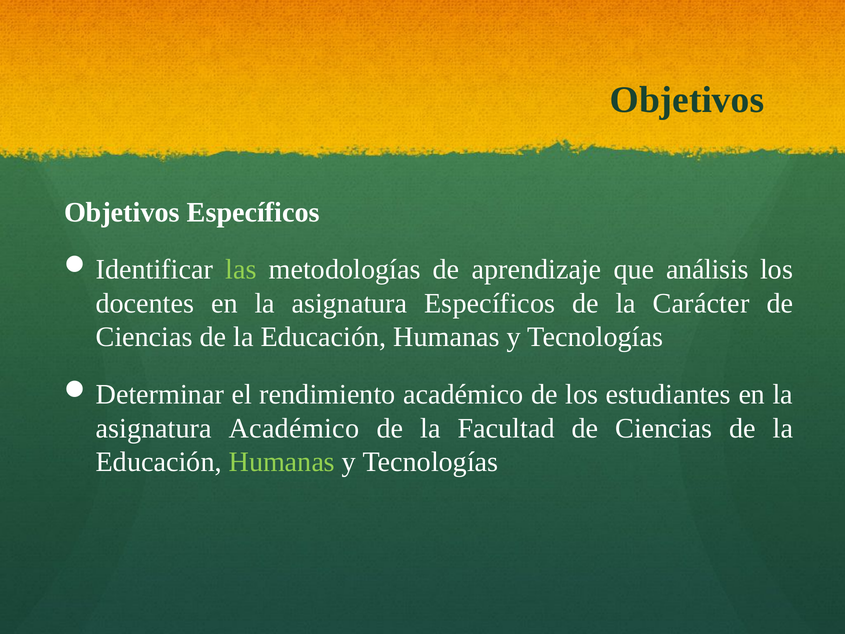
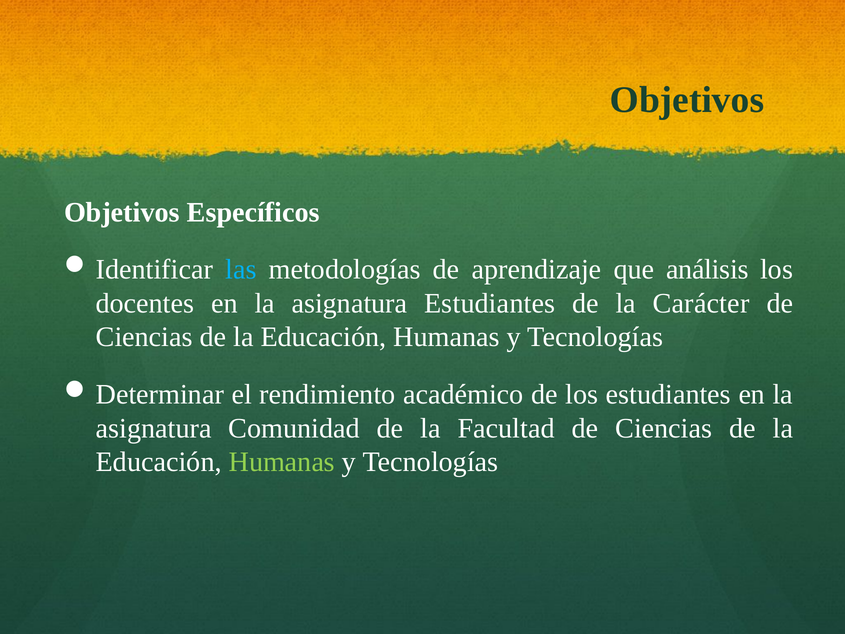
las colour: light green -> light blue (241, 269)
asignatura Específicos: Específicos -> Estudiantes (490, 303)
asignatura Académico: Académico -> Comunidad (294, 428)
